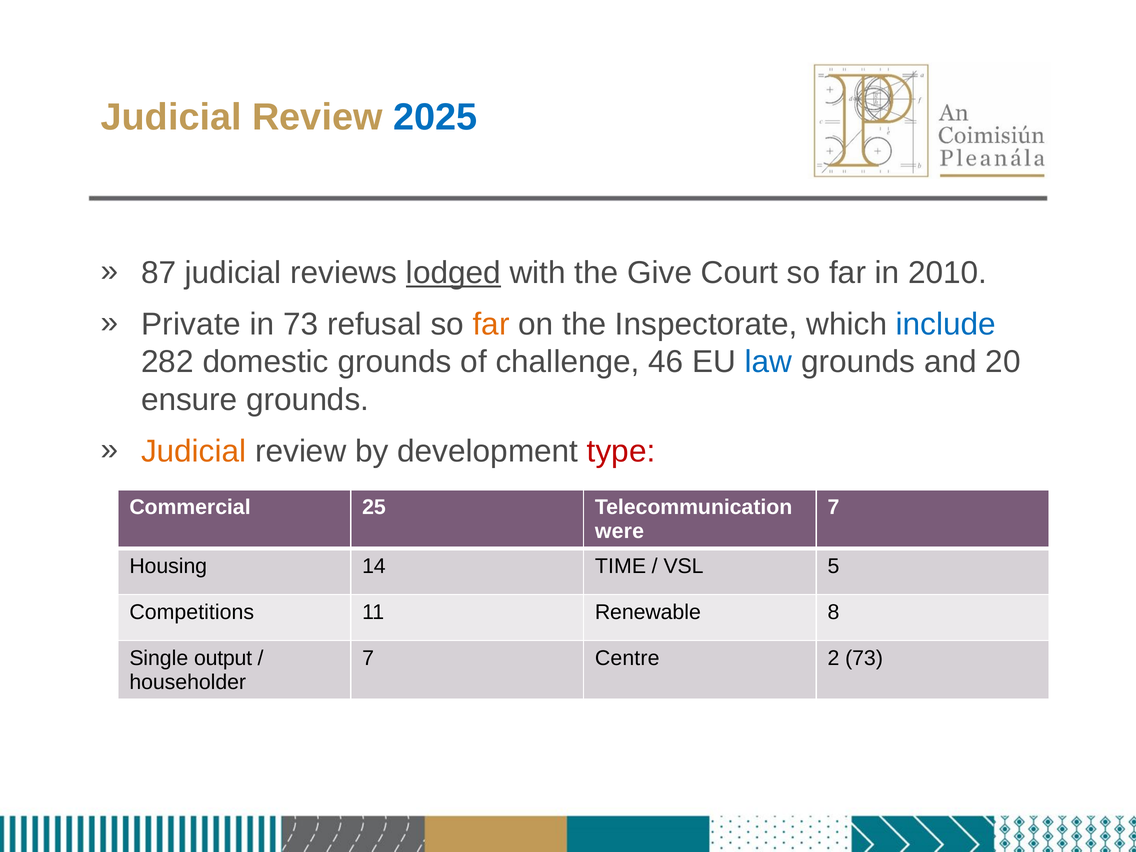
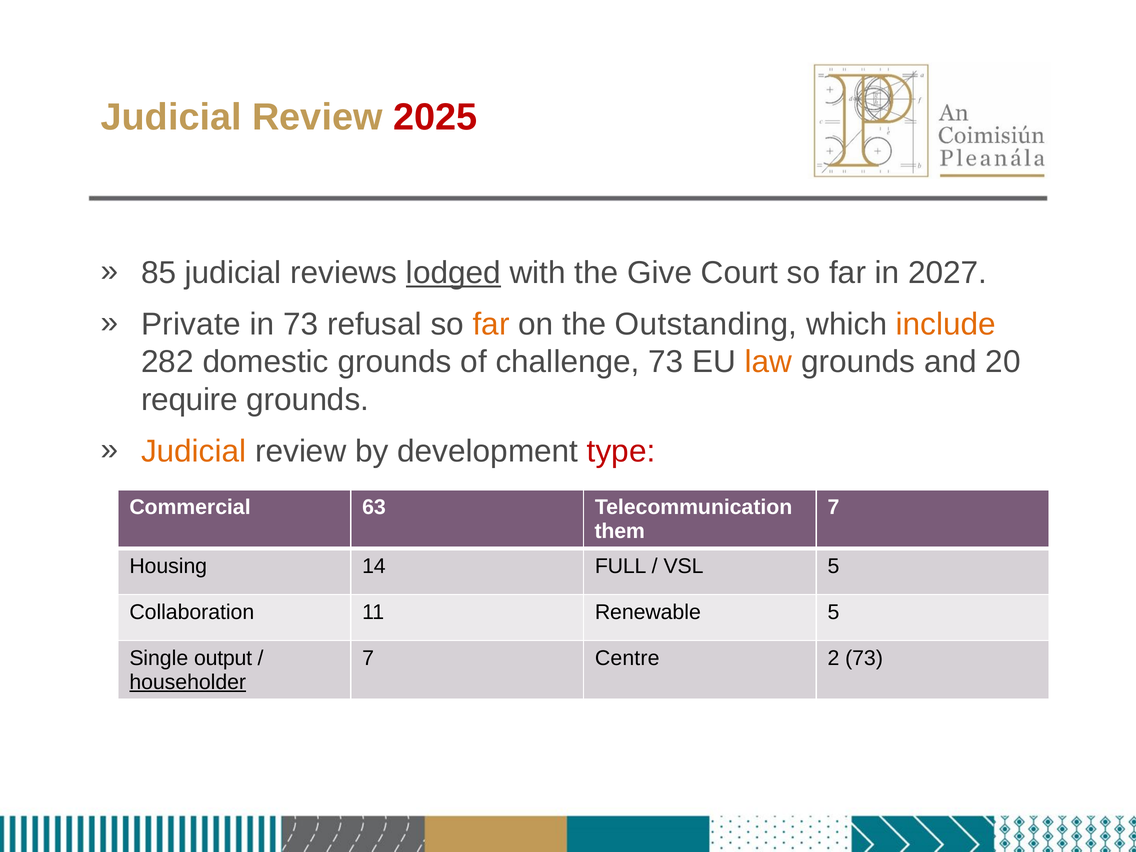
2025 colour: blue -> red (435, 117)
87: 87 -> 85 (159, 273)
2010: 2010 -> 2027 (948, 273)
Inspectorate: Inspectorate -> Outstanding (706, 324)
include colour: blue -> orange (946, 324)
challenge 46: 46 -> 73 (666, 362)
law colour: blue -> orange (769, 362)
ensure: ensure -> require (189, 400)
25: 25 -> 63 (374, 507)
were: were -> them (620, 531)
TIME: TIME -> FULL (621, 566)
Competitions: Competitions -> Collaboration (192, 612)
Renewable 8: 8 -> 5 (834, 612)
householder underline: none -> present (188, 682)
